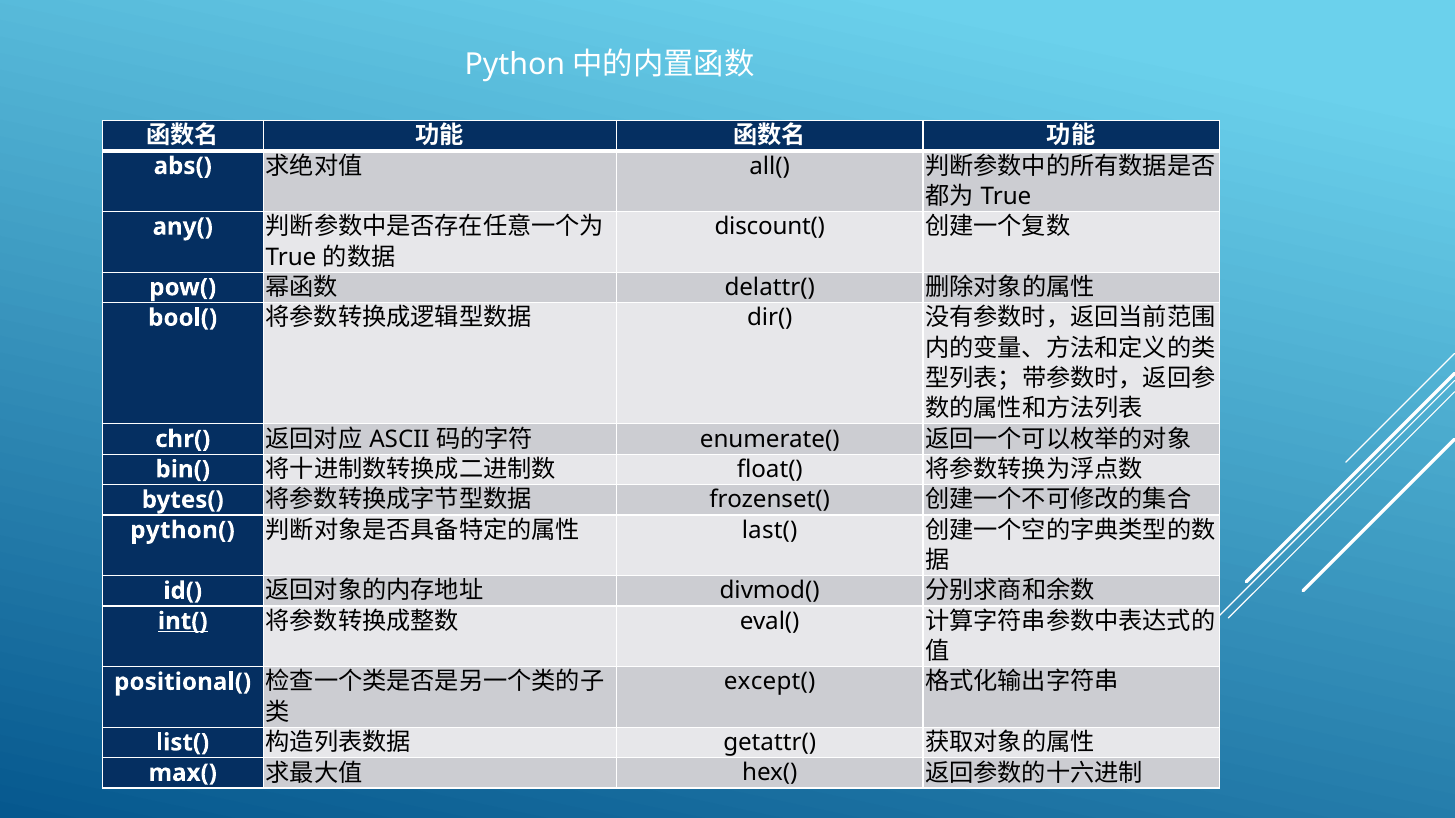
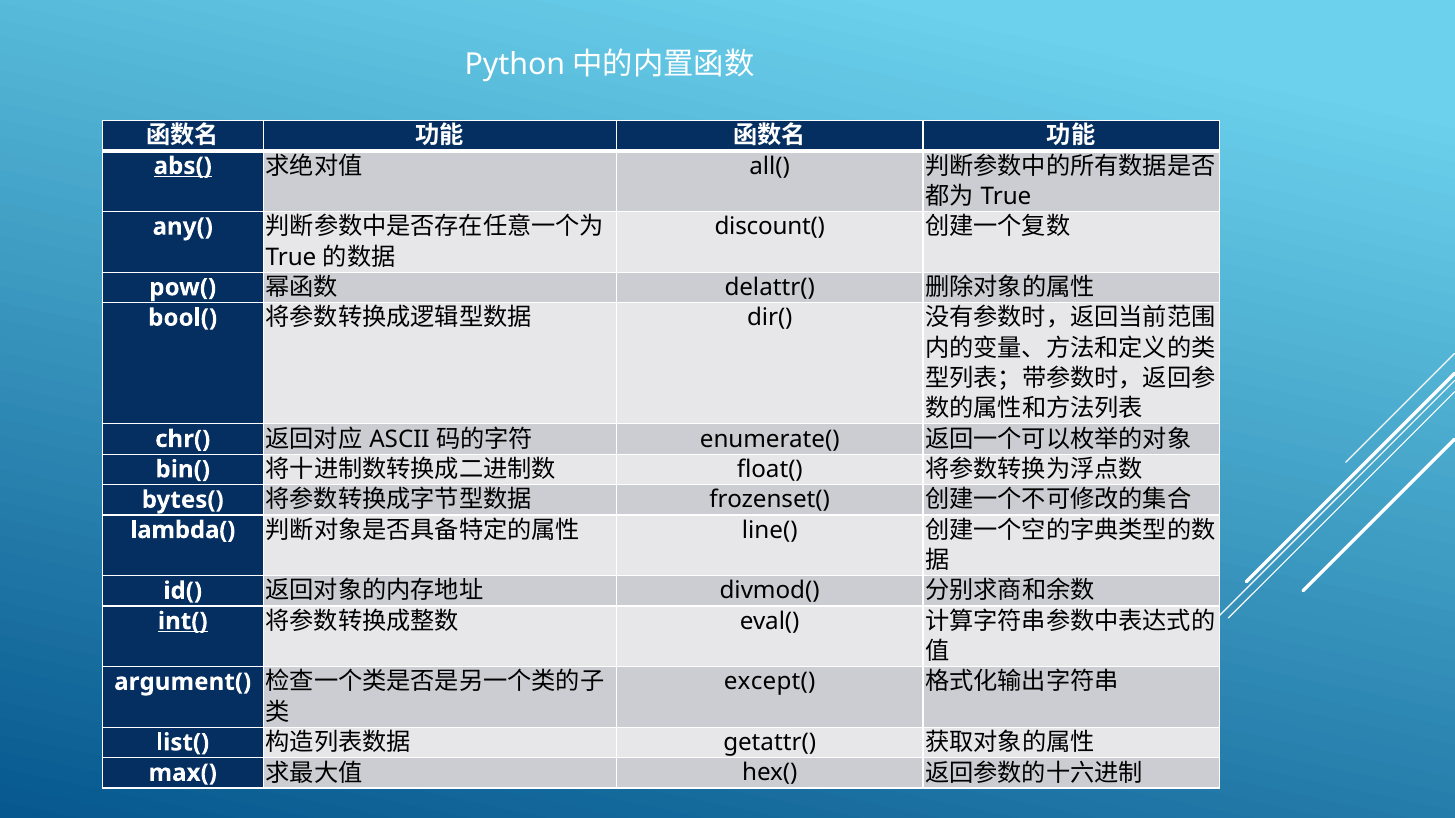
abs( underline: none -> present (183, 166)
python(: python( -> lambda( (183, 530)
last(: last( -> line( (770, 530)
positional(: positional( -> argument( (183, 682)
